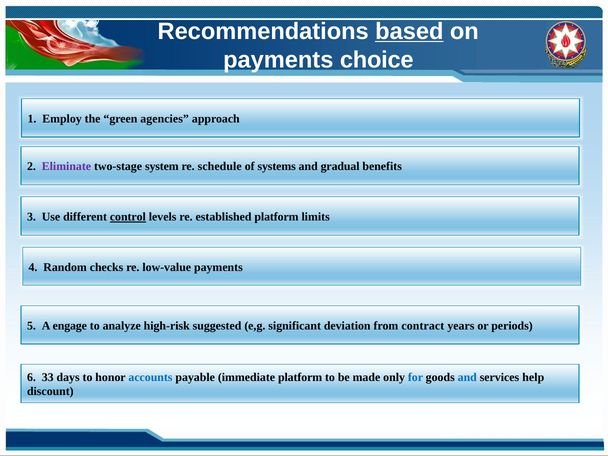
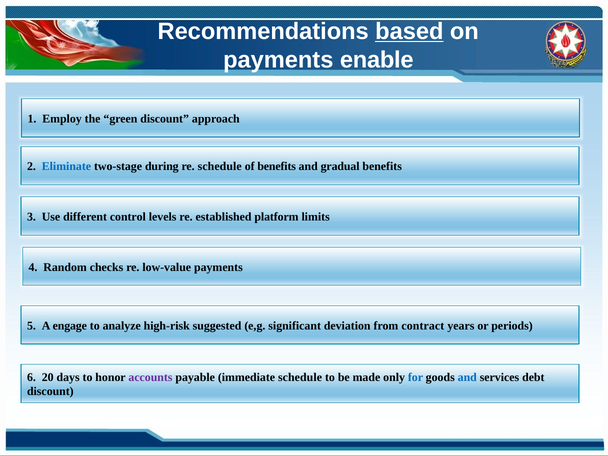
choice: choice -> enable (377, 60)
green agencies: agencies -> discount (165, 119)
Eliminate colour: purple -> blue (66, 167)
system: system -> during (162, 167)
of systems: systems -> benefits (277, 167)
control underline: present -> none (128, 217)
33: 33 -> 20 (48, 377)
accounts colour: blue -> purple (150, 377)
immediate platform: platform -> schedule (300, 377)
help: help -> debt (533, 377)
